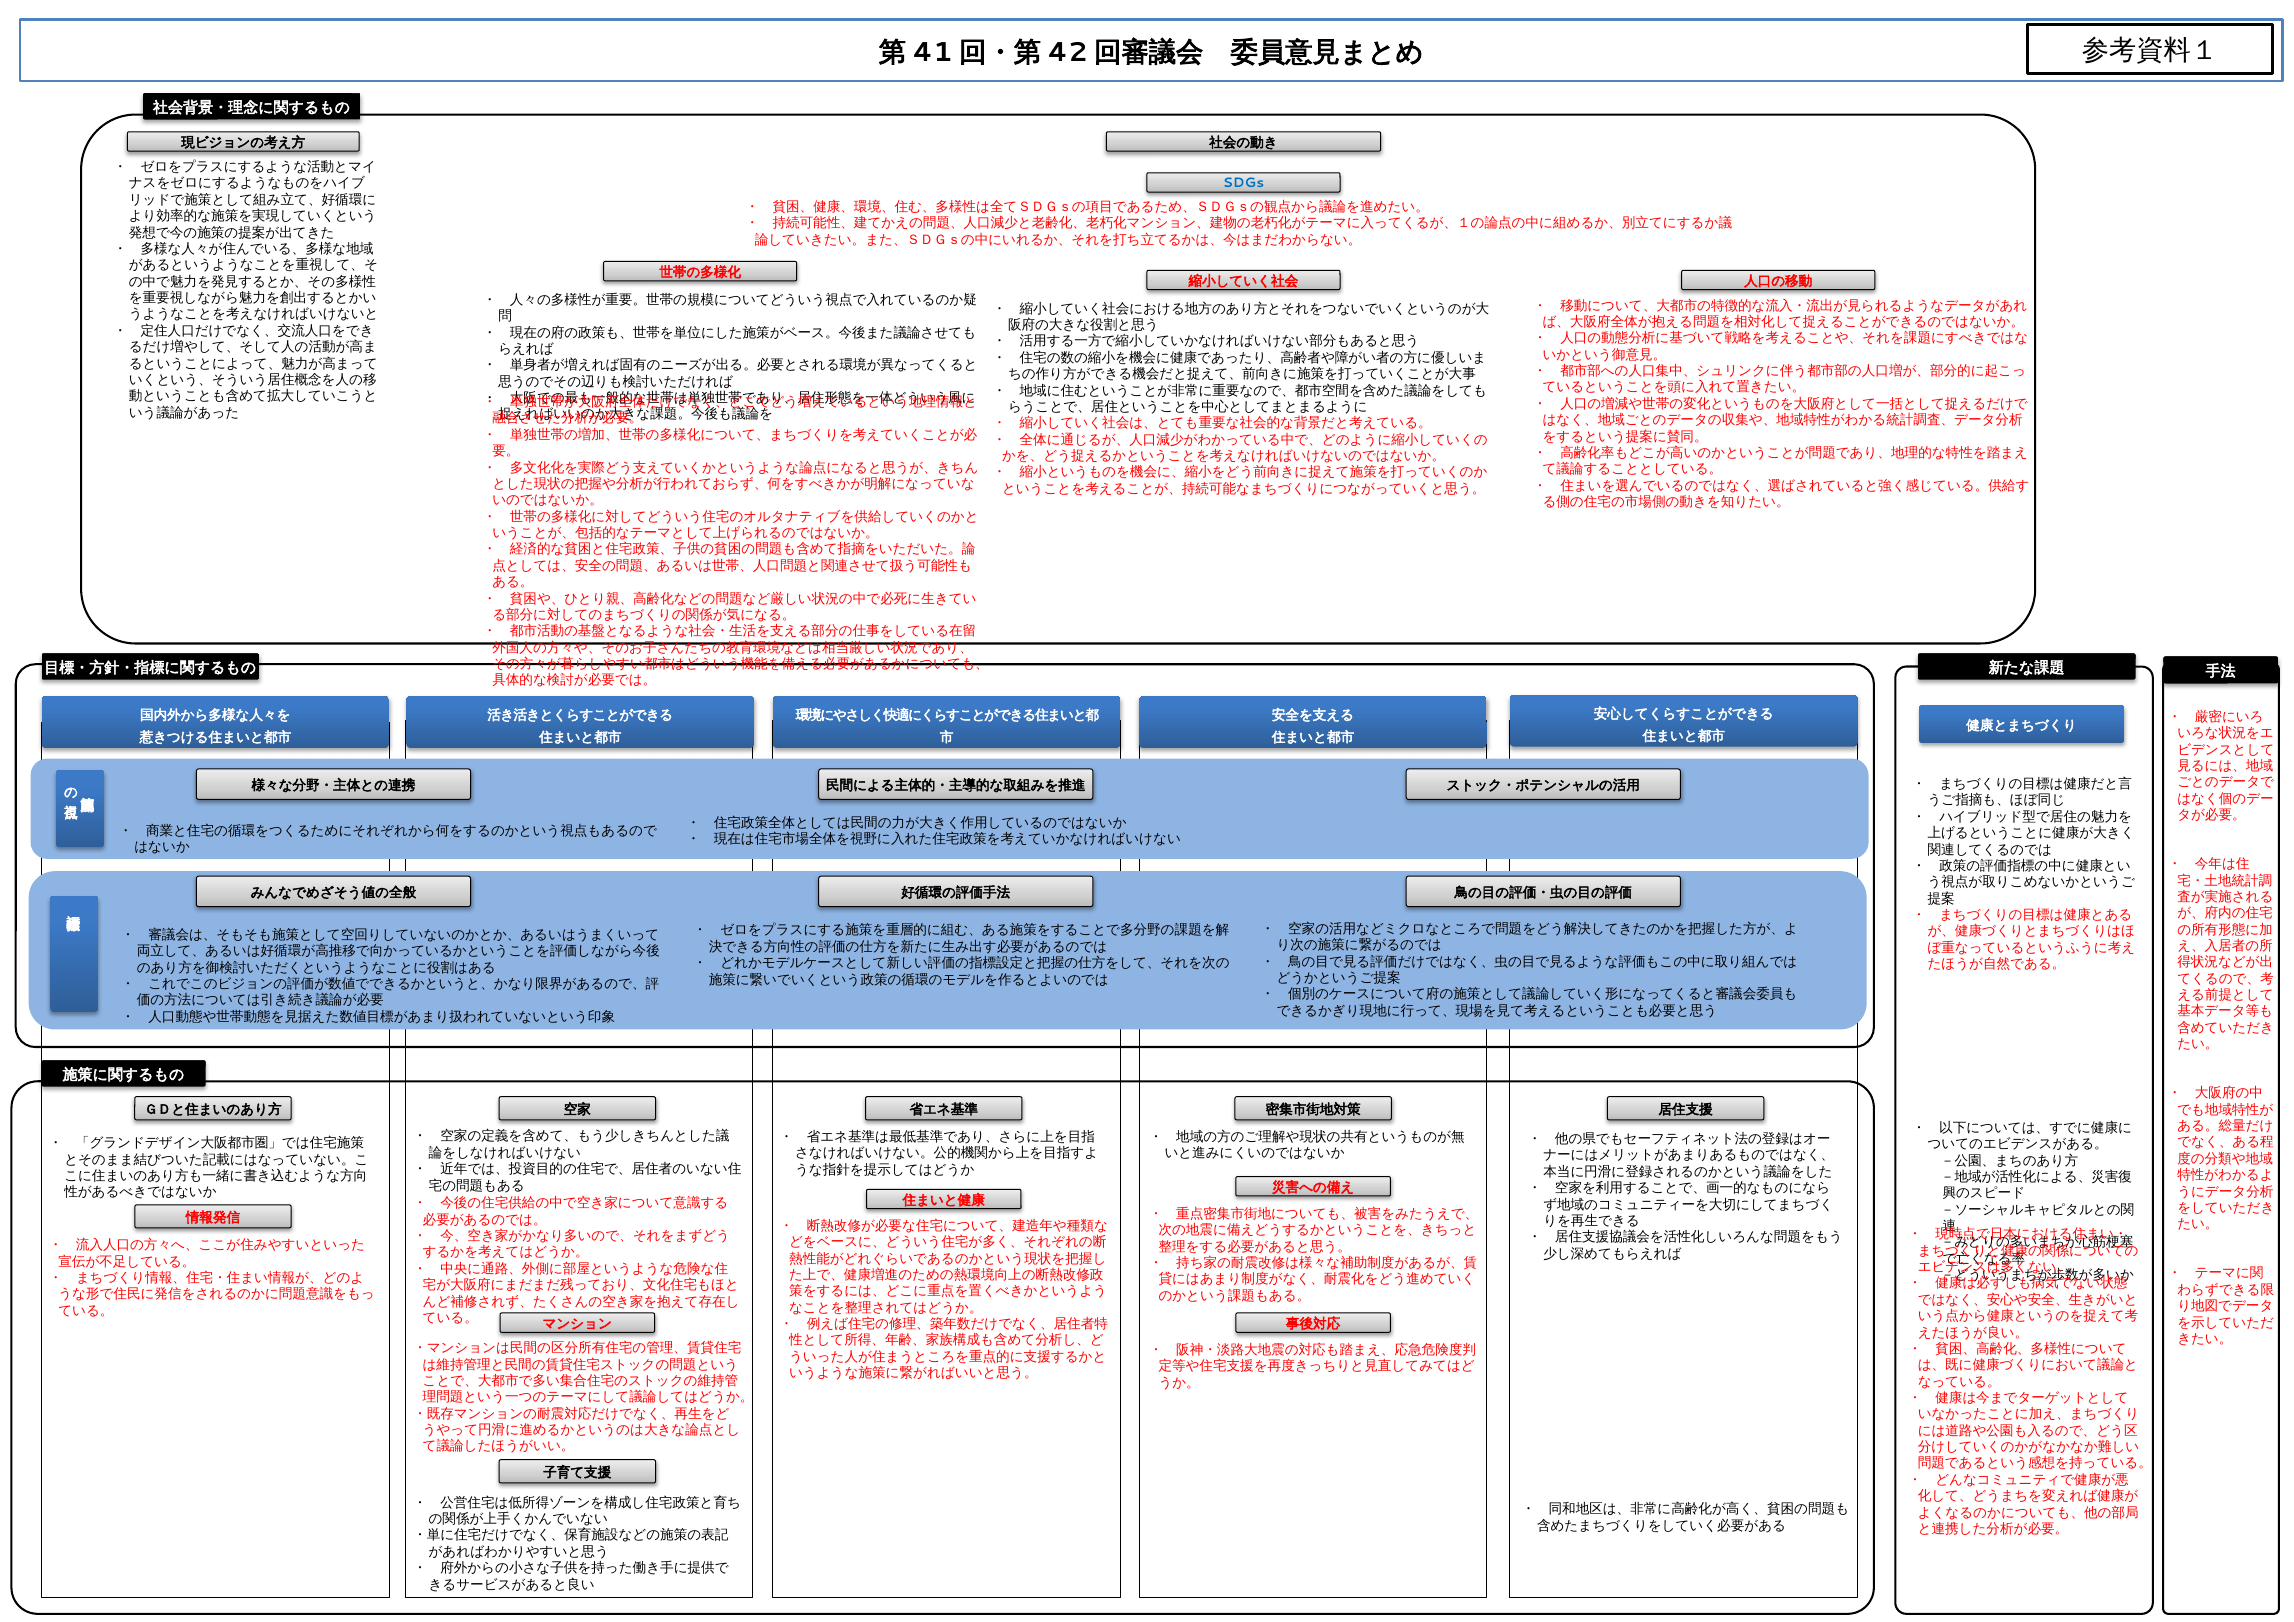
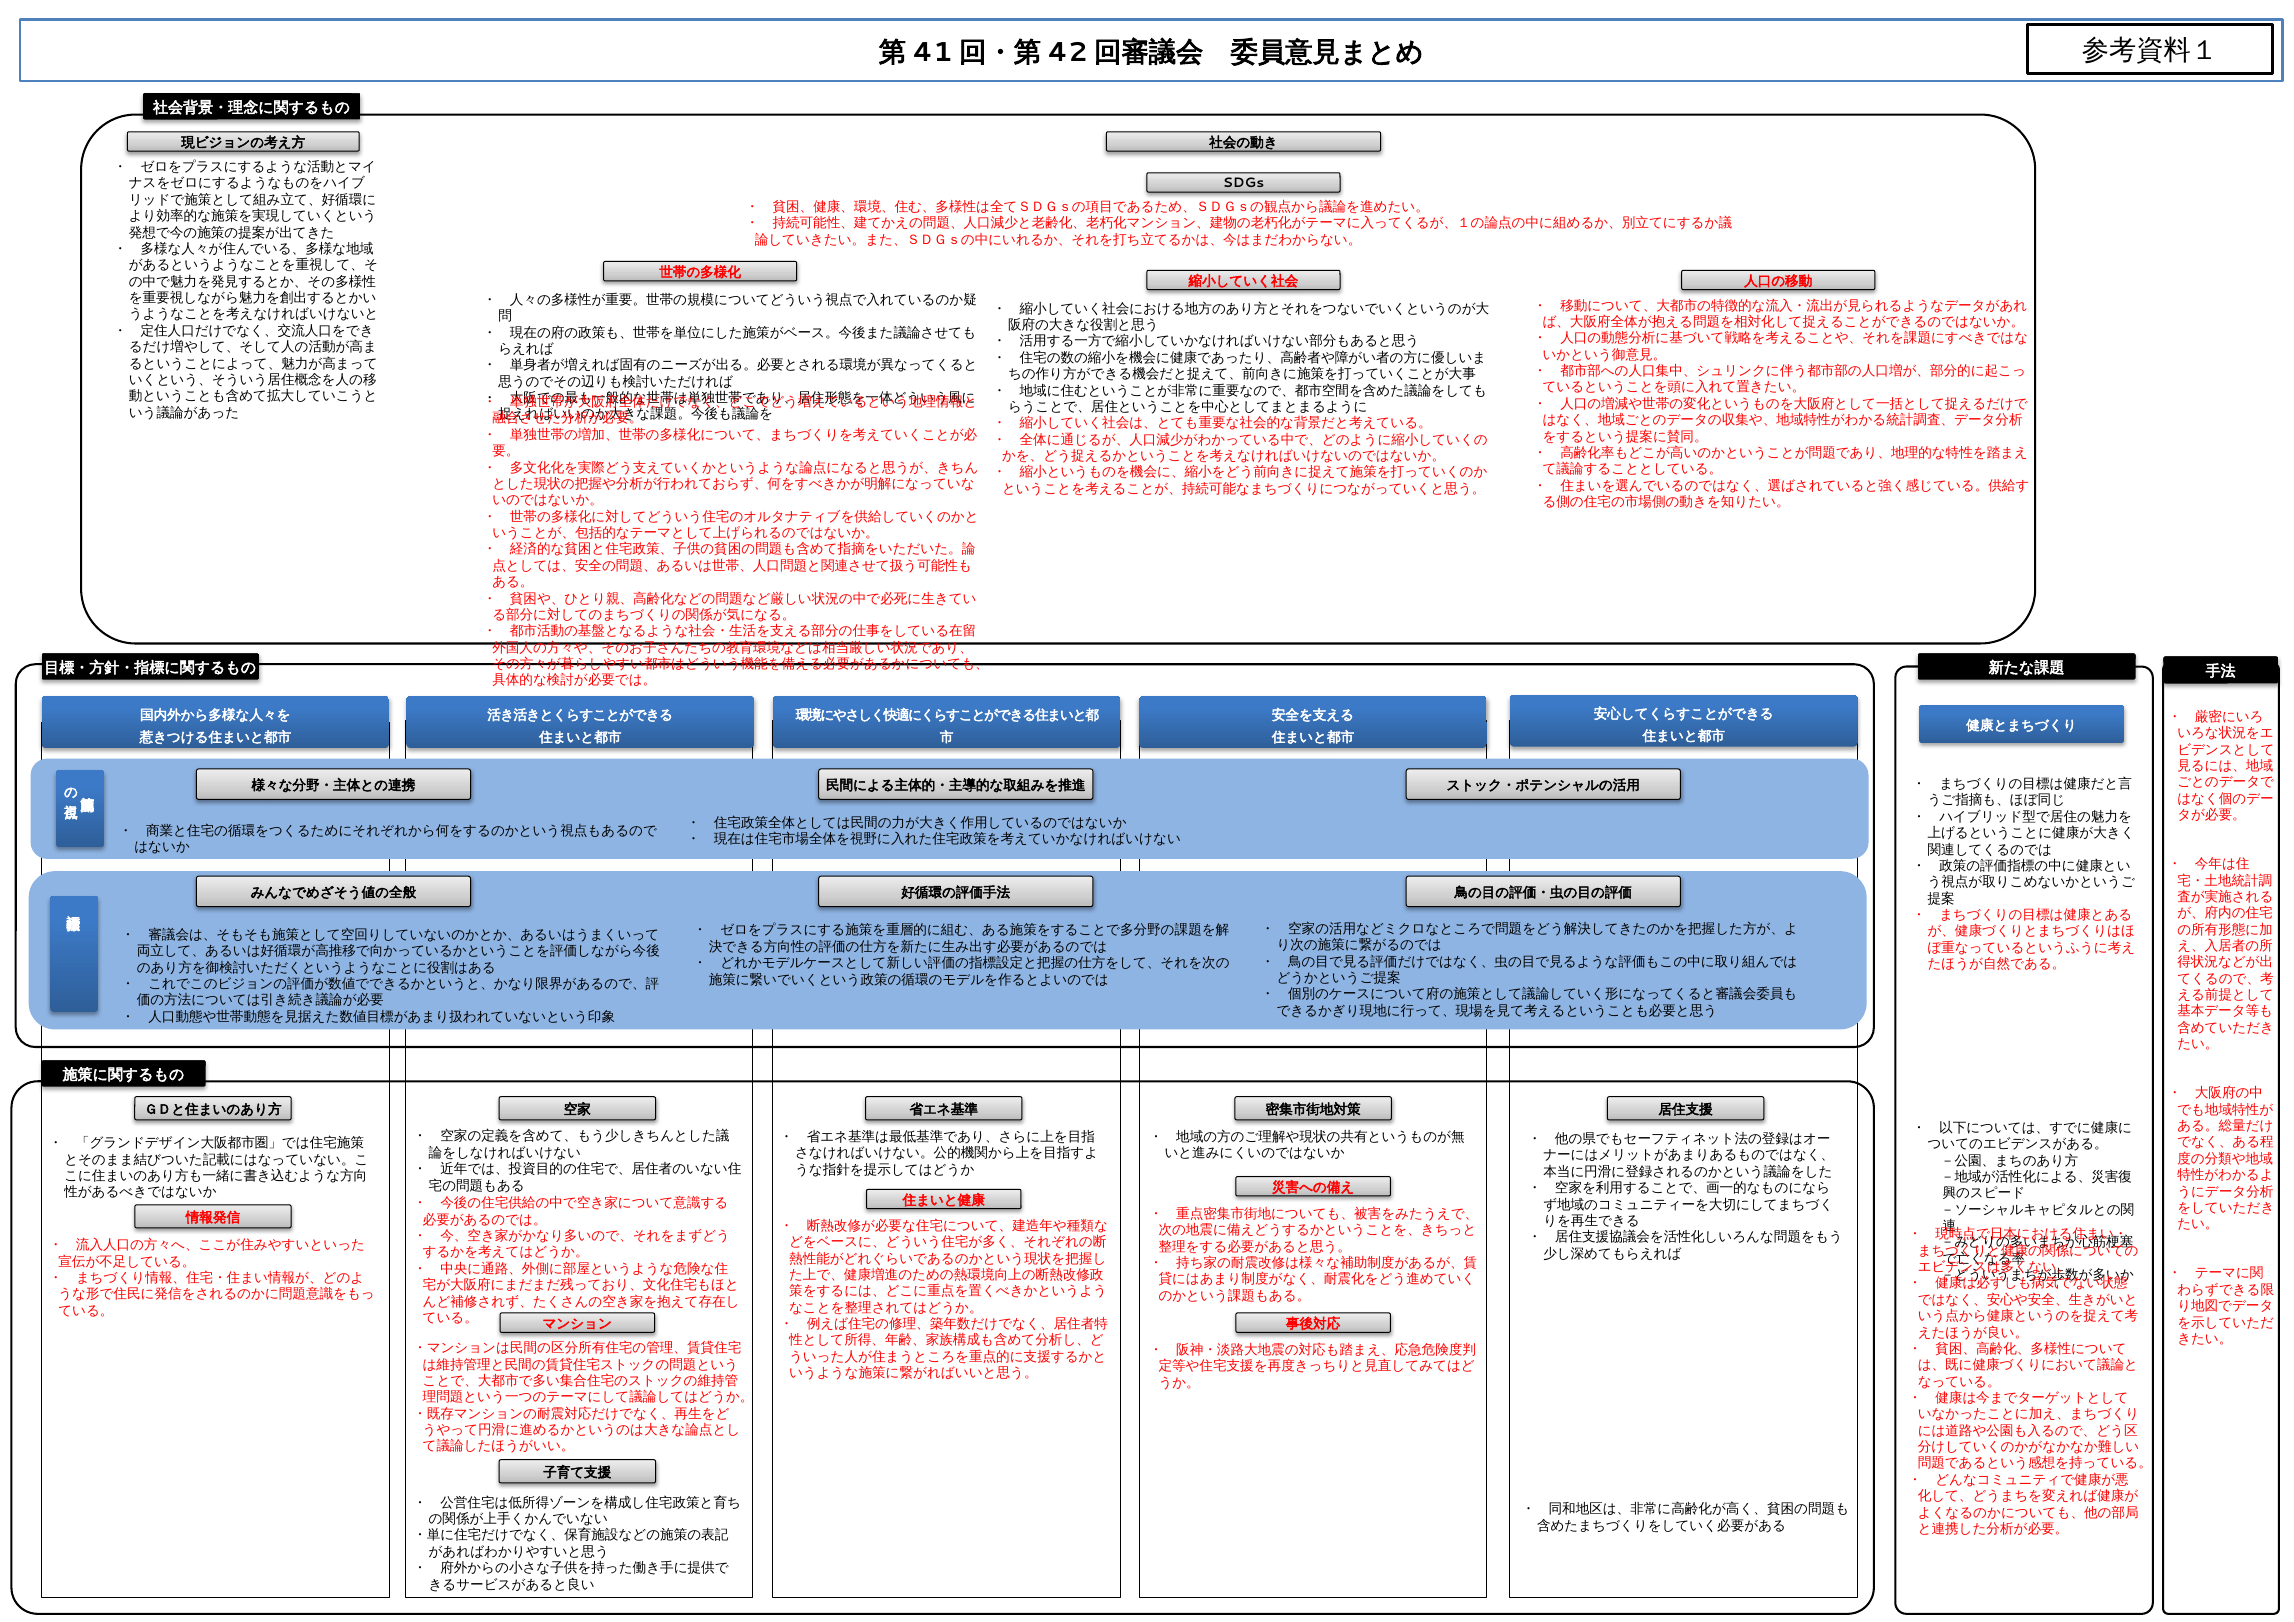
SDGs colour: blue -> black (1243, 183)
